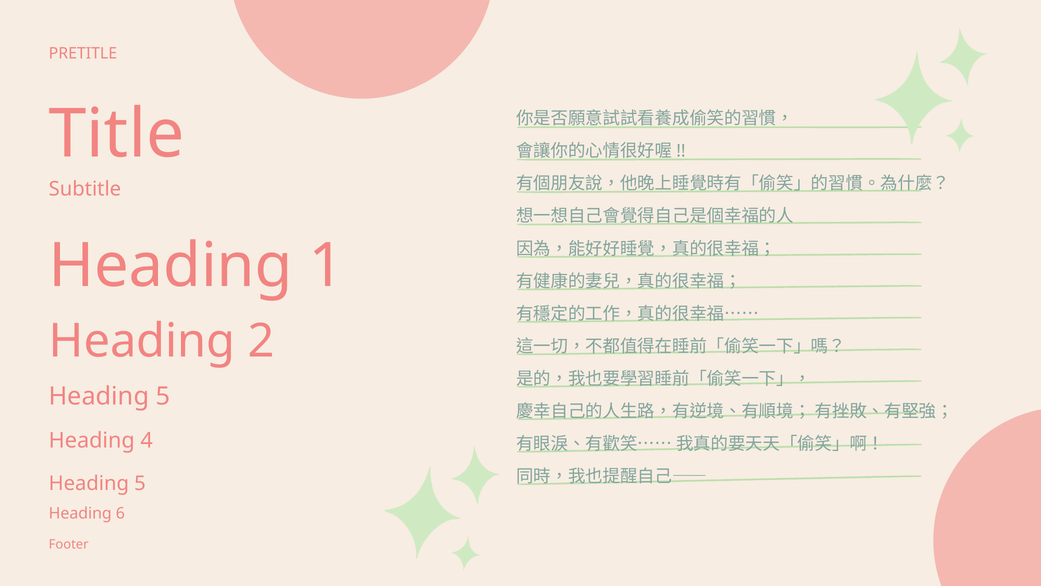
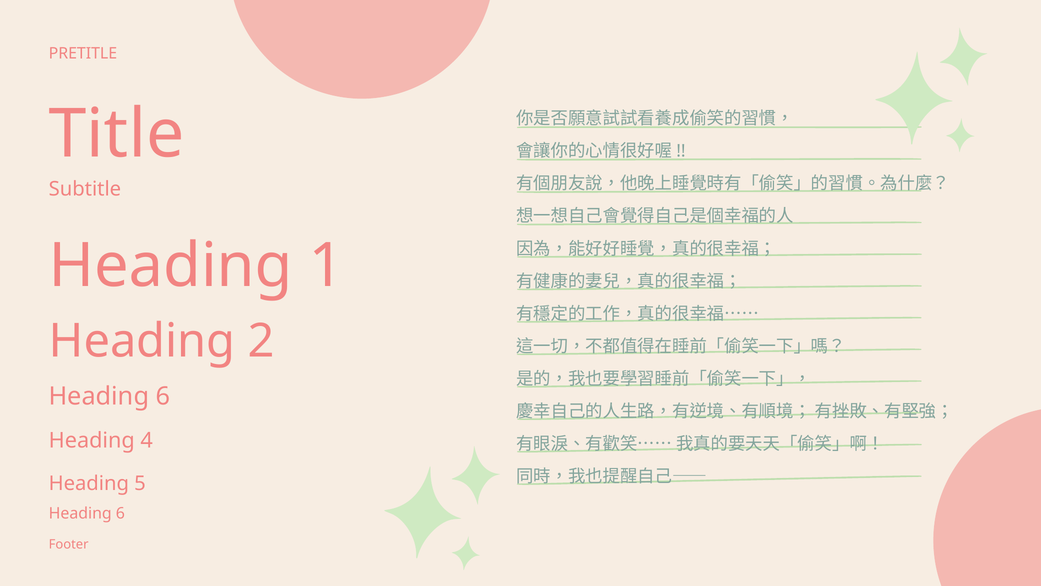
5: 5 -> 6 (163, 396)
